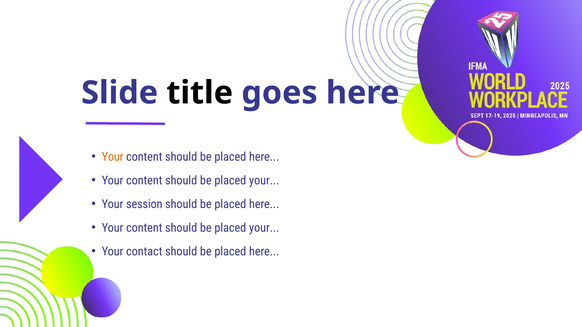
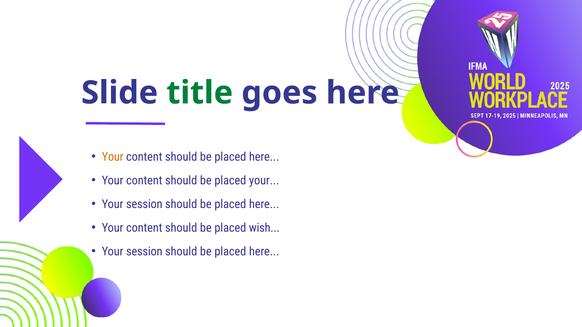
title colour: black -> green (200, 93)
your: your -> wish (264, 228)
contact: contact -> session (144, 252)
